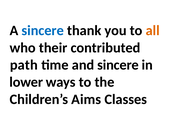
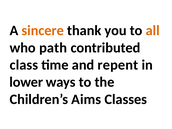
sincere colour: blue -> orange (43, 31)
their: their -> path (53, 48)
path: path -> class (24, 65)
and sincere: sincere -> repent (118, 65)
